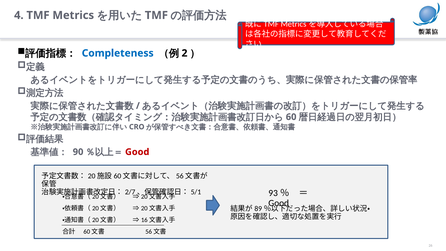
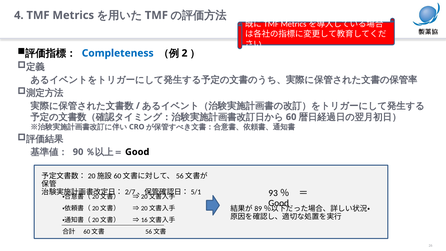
Good colour: red -> black (137, 152)
